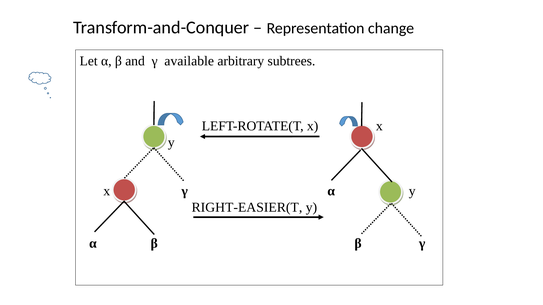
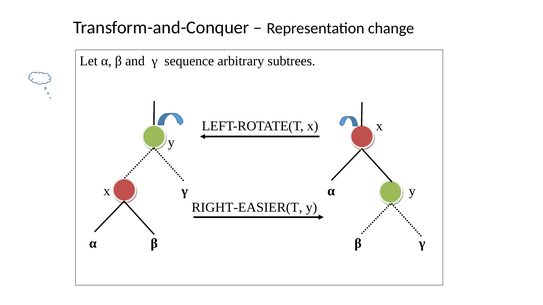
available: available -> sequence (189, 61)
